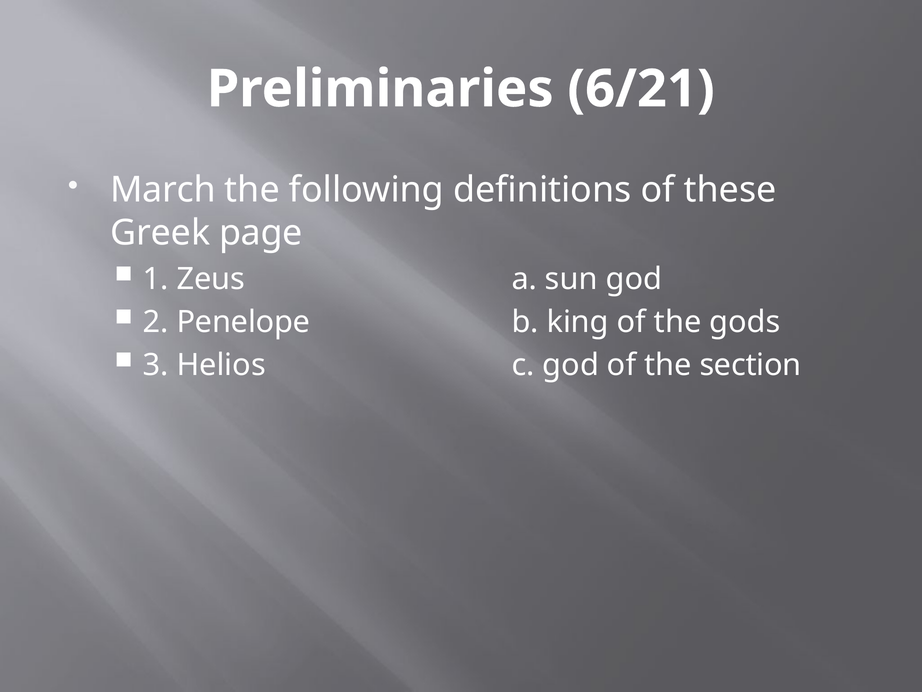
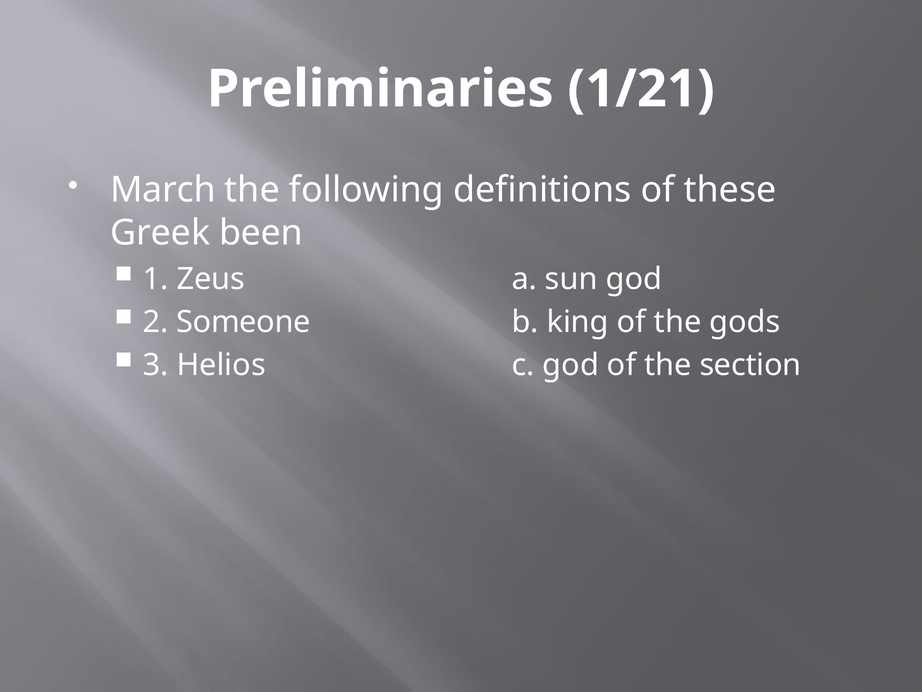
6/21: 6/21 -> 1/21 (641, 89)
page: page -> been (261, 233)
Penelope: Penelope -> Someone (243, 322)
